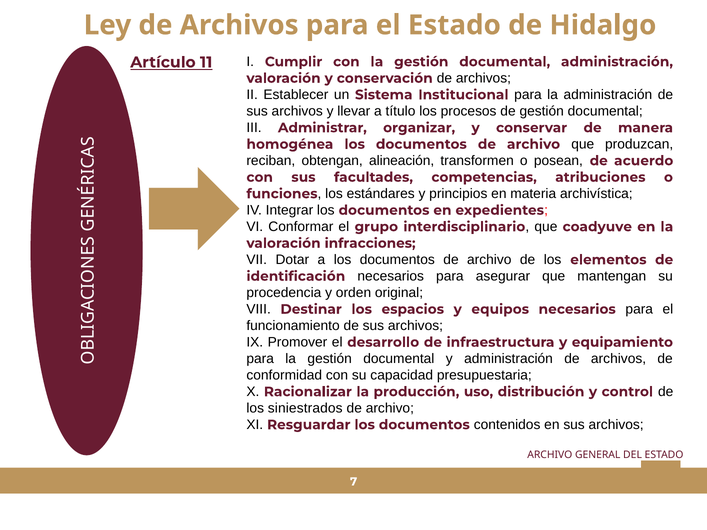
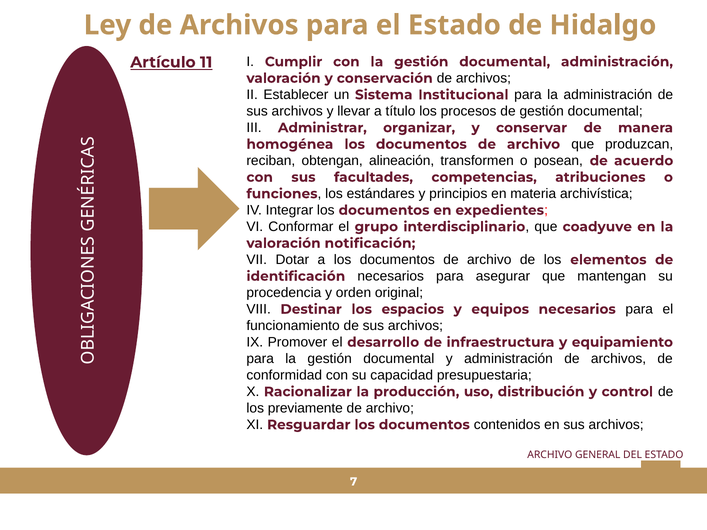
infracciones: infracciones -> notificación (370, 243)
siniestrados: siniestrados -> previamente (305, 408)
